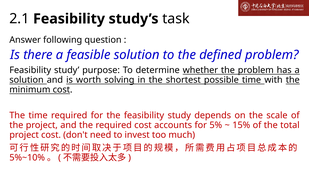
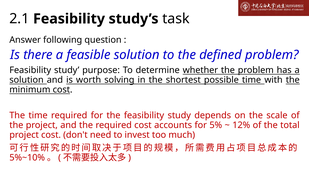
15%: 15% -> 12% (241, 125)
